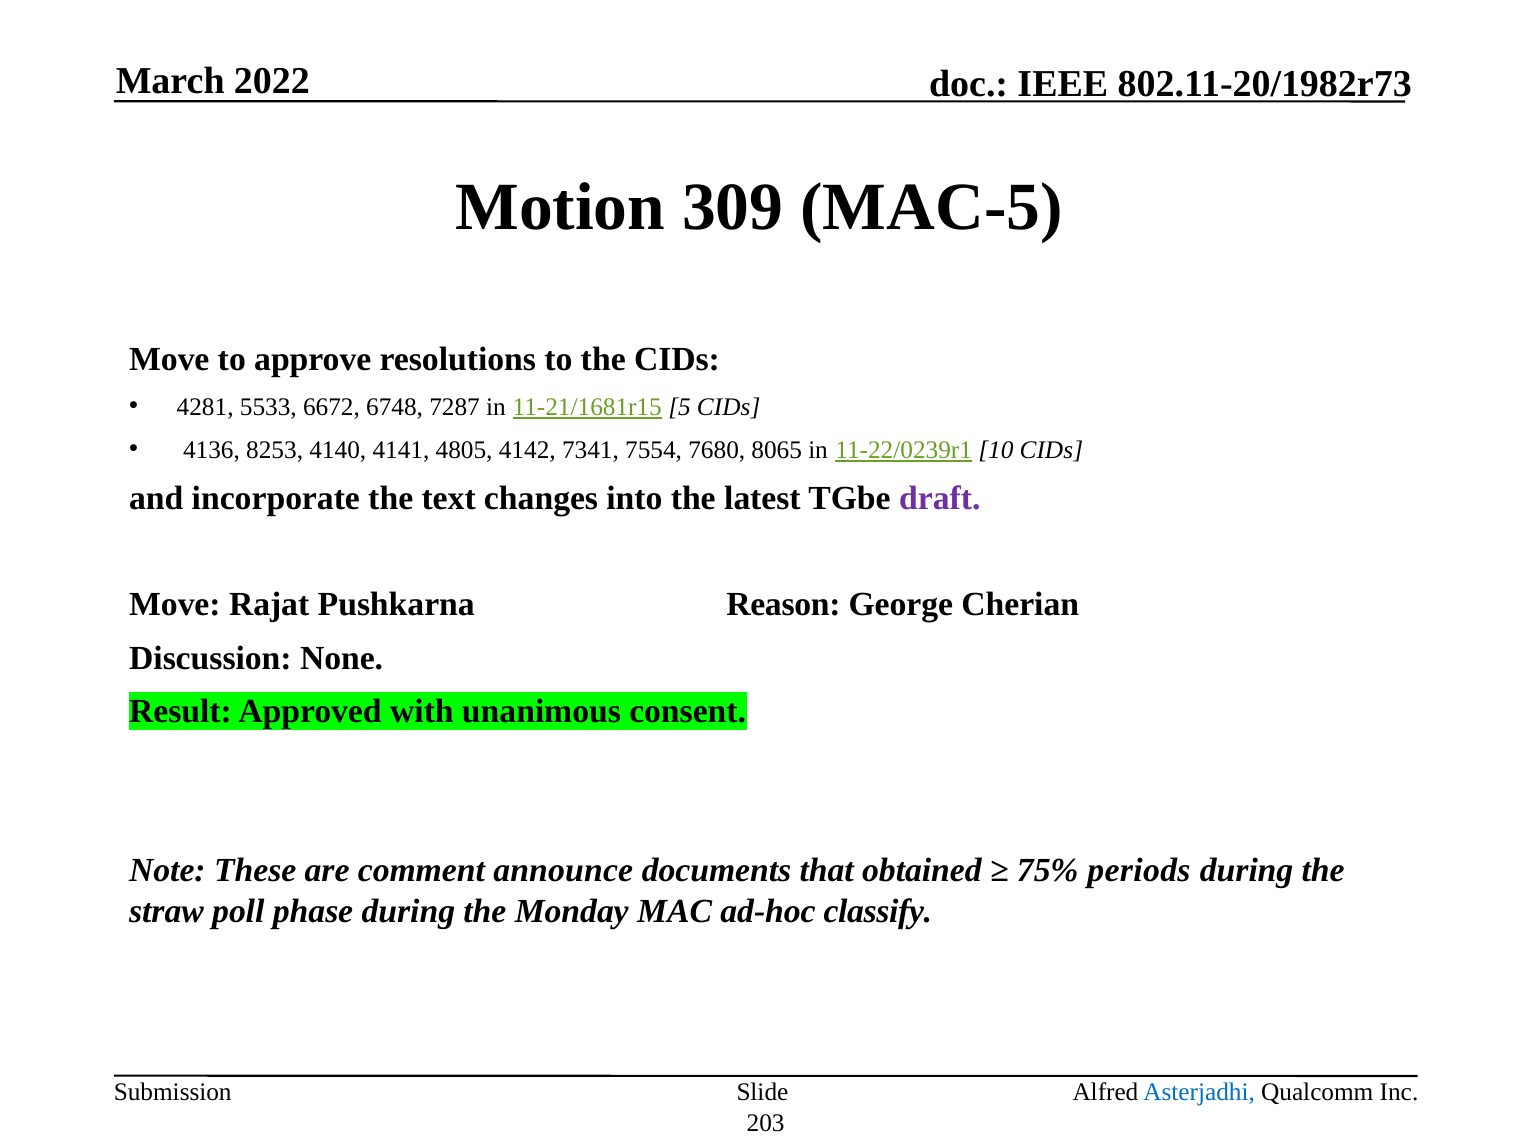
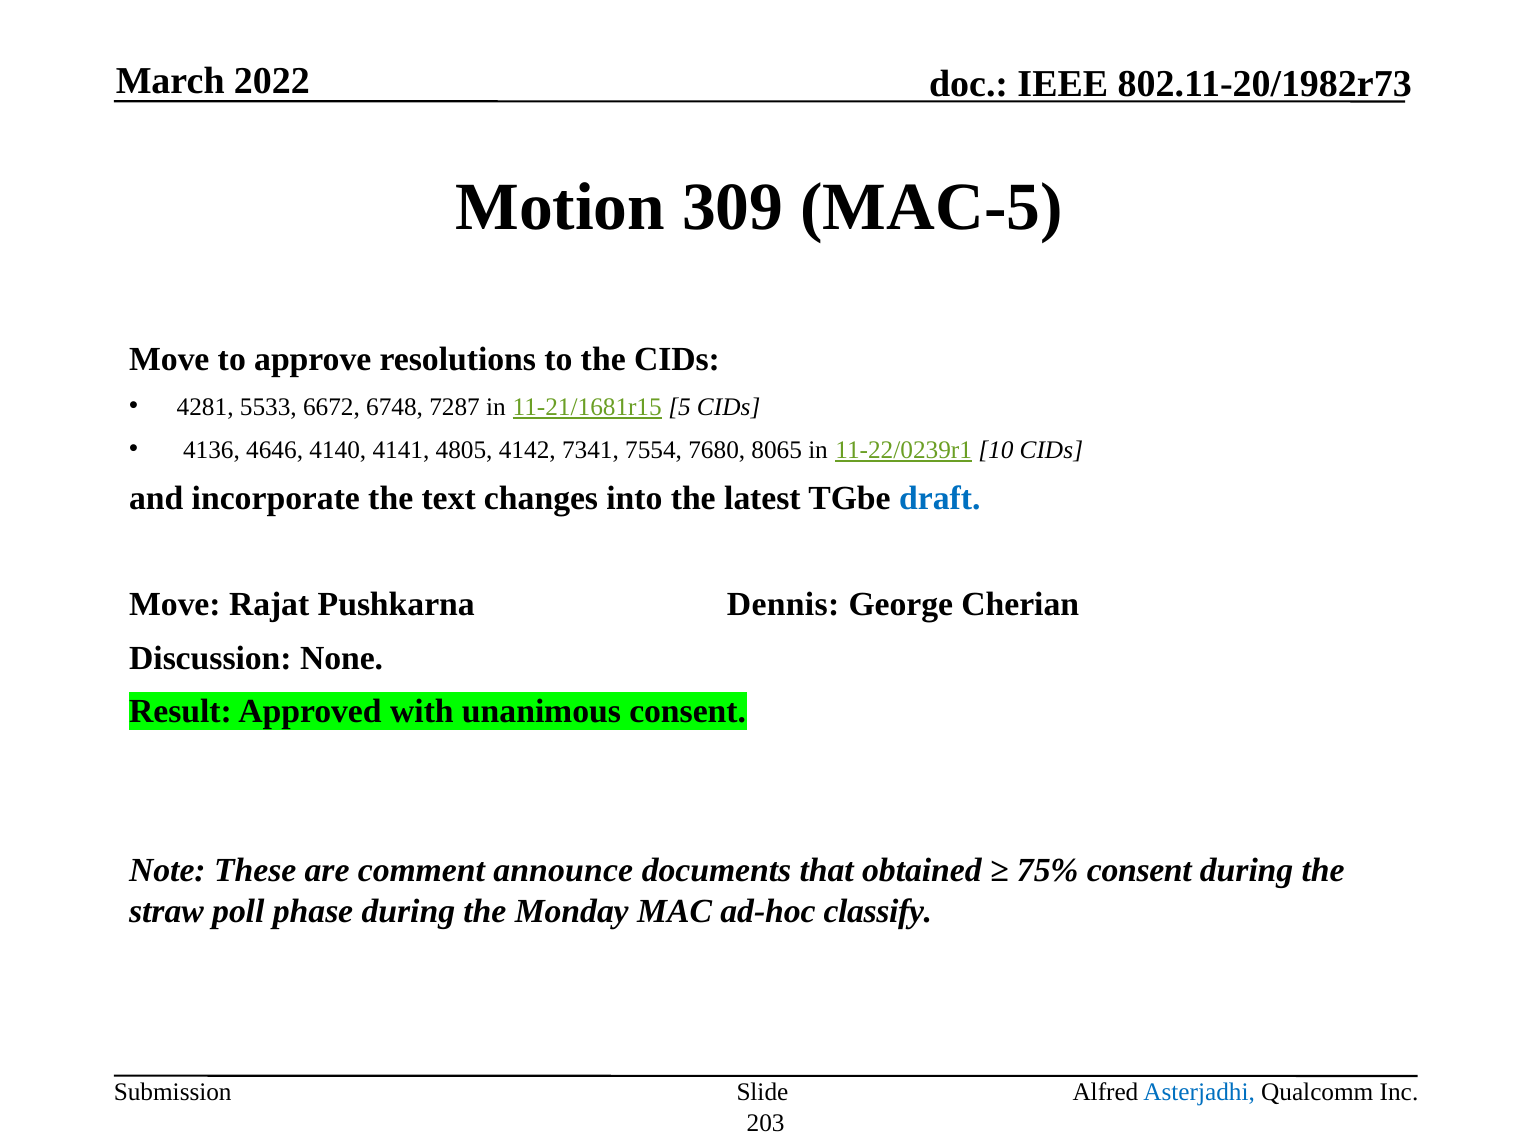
8253: 8253 -> 4646 (275, 450)
draft colour: purple -> blue (940, 499)
Reason: Reason -> Dennis (783, 605)
75% periods: periods -> consent (1139, 871)
